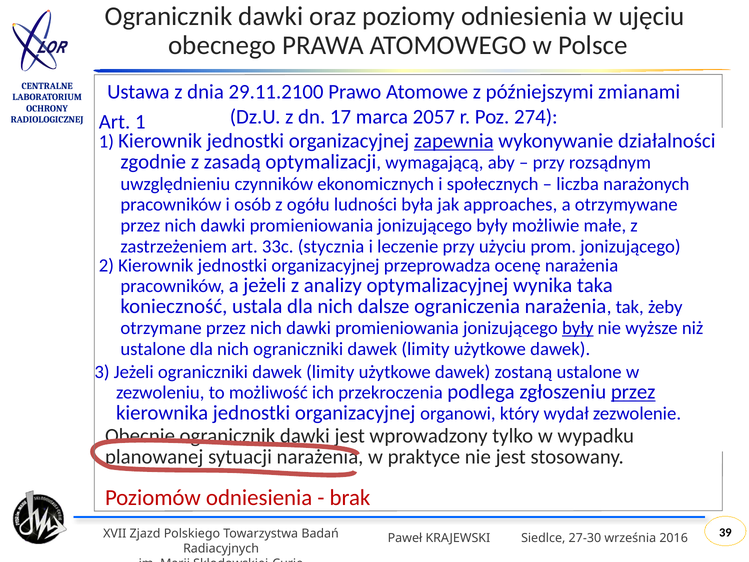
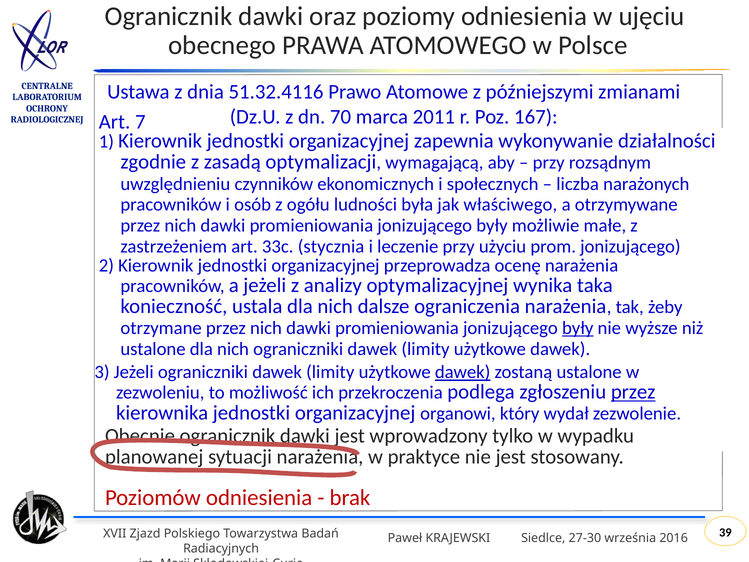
29.11.2100: 29.11.2100 -> 51.32.4116 (276, 92)
17: 17 -> 70 (341, 117)
2057: 2057 -> 2011 (434, 117)
274: 274 -> 167 (536, 117)
Art 1: 1 -> 7 (140, 122)
zapewnia underline: present -> none (454, 141)
approaches: approaches -> właściwego (510, 205)
dawek underline: none -> present (463, 372)
